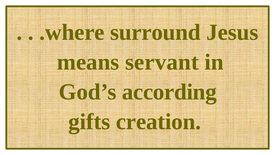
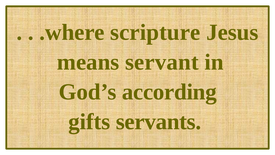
surround: surround -> scripture (155, 32)
creation: creation -> servants (159, 122)
